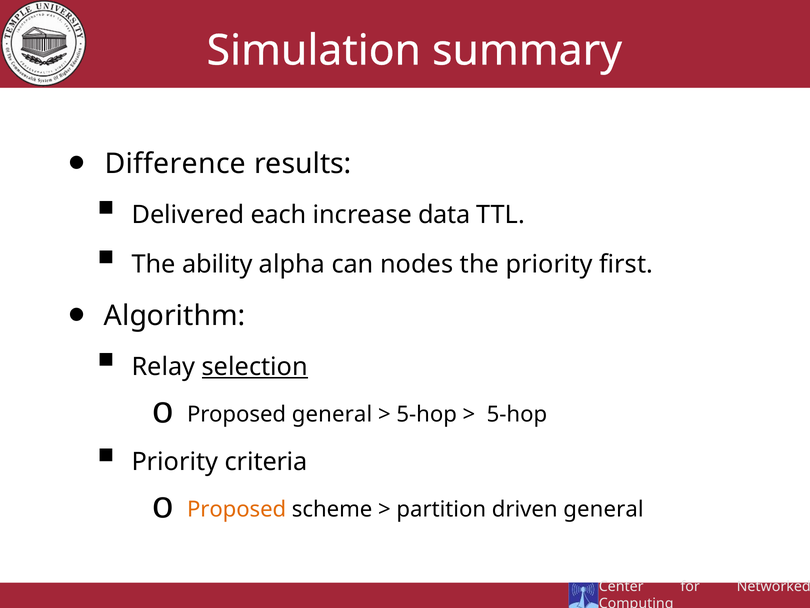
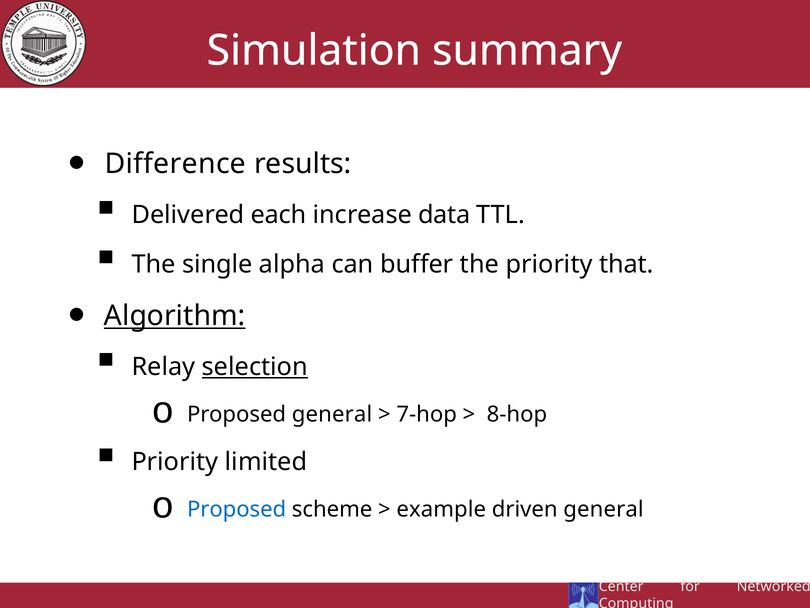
ability: ability -> single (217, 264)
nodes: nodes -> buffer (417, 264)
first: first -> that (626, 264)
Algorithm underline: none -> present (175, 316)
5-hop: 5-hop -> 7-hop (427, 414)
5-hop: 5-hop -> 8-hop (517, 414)
criteria: criteria -> limited (266, 462)
Proposed colour: orange -> blue (237, 509)
partition: partition -> example (441, 509)
